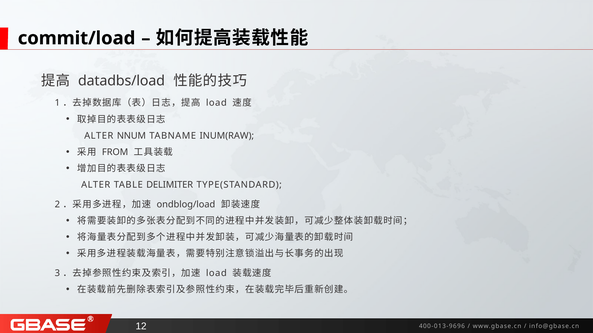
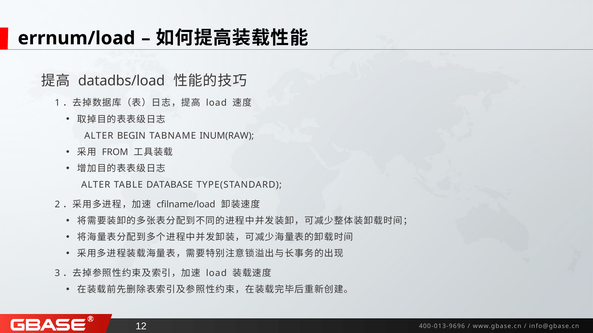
commit/load: commit/load -> errnum/load (76, 38)
NNUM: NNUM -> BEGIN (131, 136)
DELIMITER: DELIMITER -> DATABASE (170, 185)
ondblog/load: ondblog/load -> cfilname/load (186, 205)
